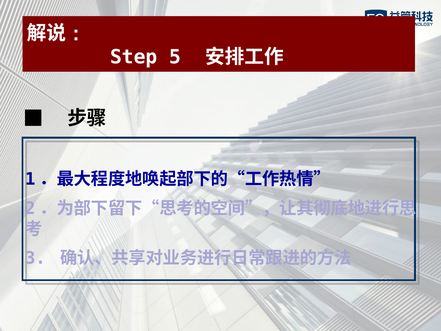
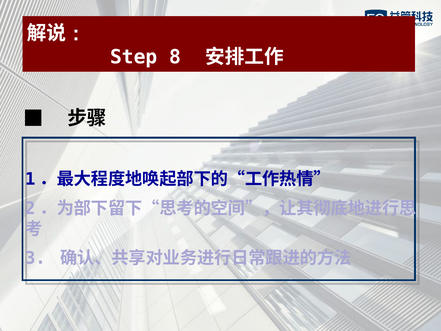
5: 5 -> 8 (175, 57)
